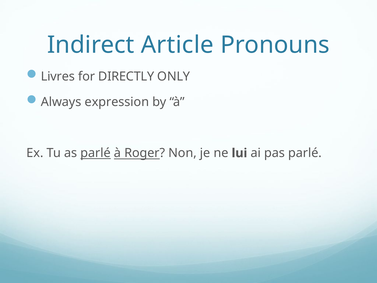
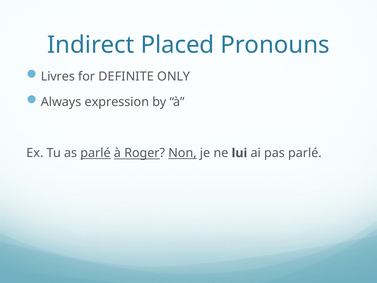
Article: Article -> Placed (177, 45)
DIRECTLY: DIRECTLY -> DEFINITE (126, 76)
Non underline: none -> present (183, 153)
